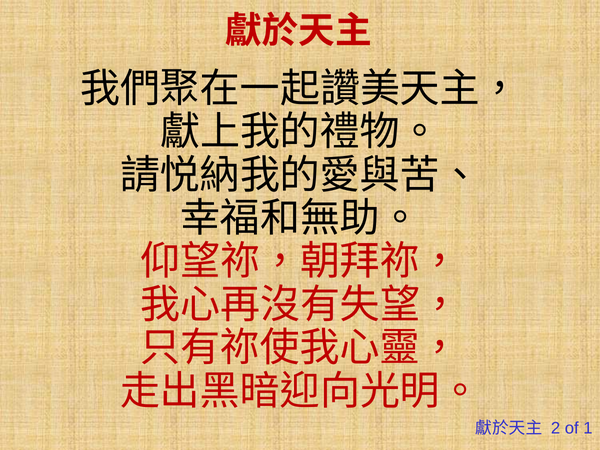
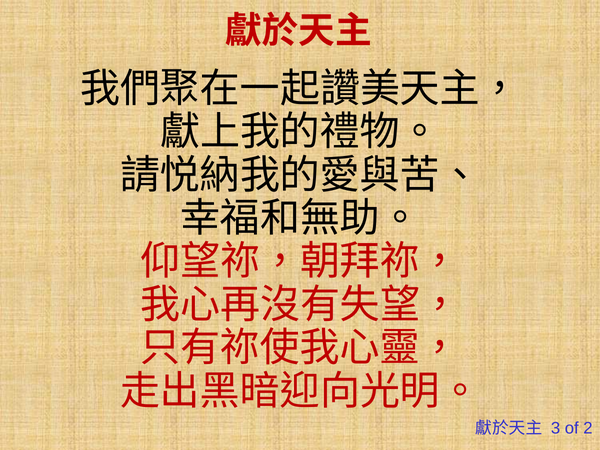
2: 2 -> 3 (556, 428)
1: 1 -> 2 (588, 428)
